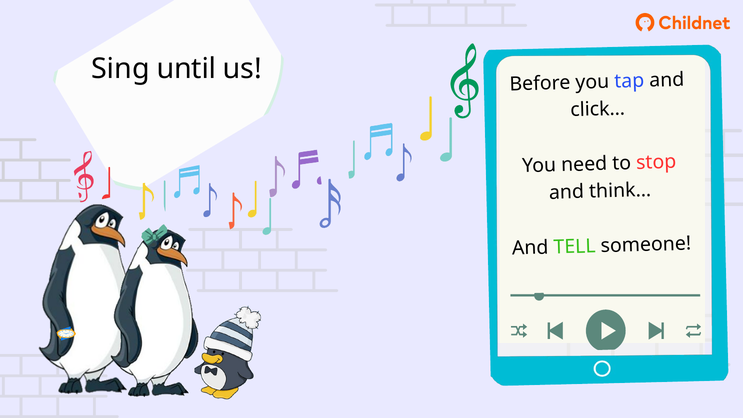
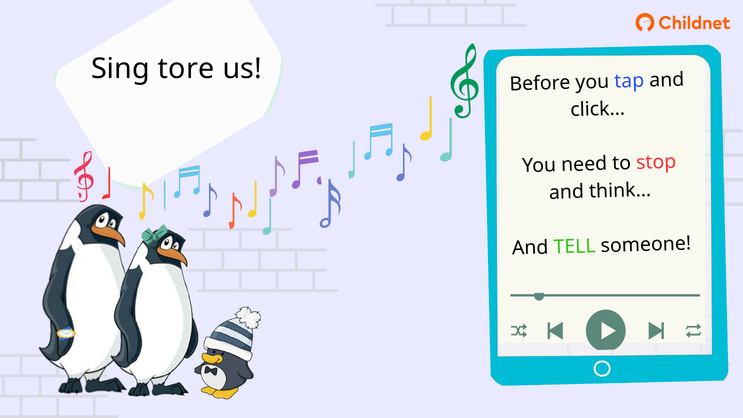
until: until -> tore (186, 69)
